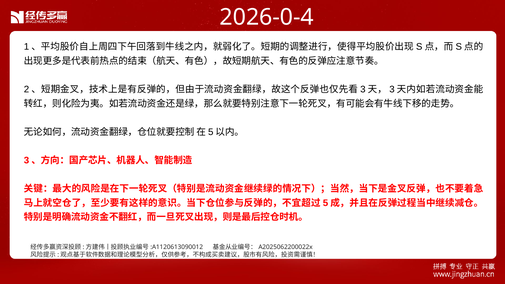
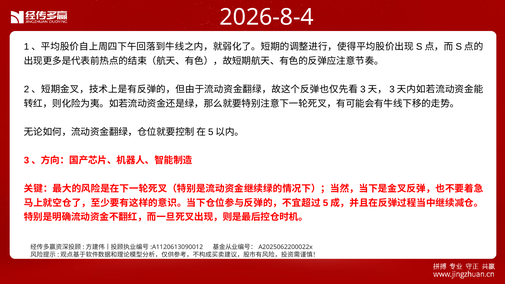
2026-0-4: 2026-0-4 -> 2026-8-4 (267, 17)
